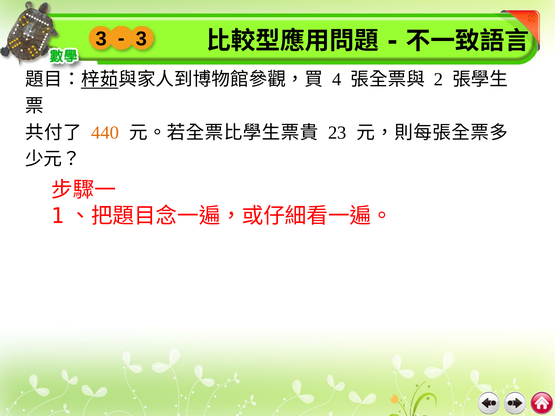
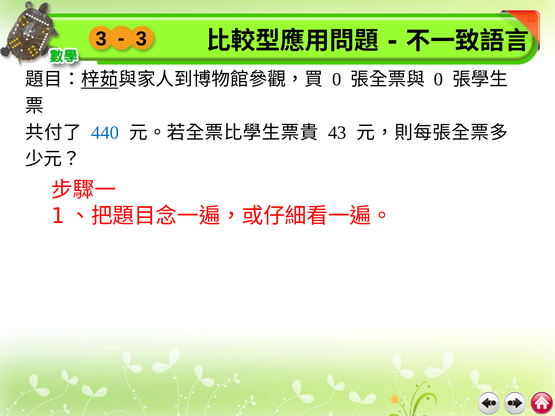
4: 4 -> 0 (337, 79)
2: 2 -> 0 (438, 79)
440 colour: orange -> blue (105, 133)
23: 23 -> 43 (337, 133)
